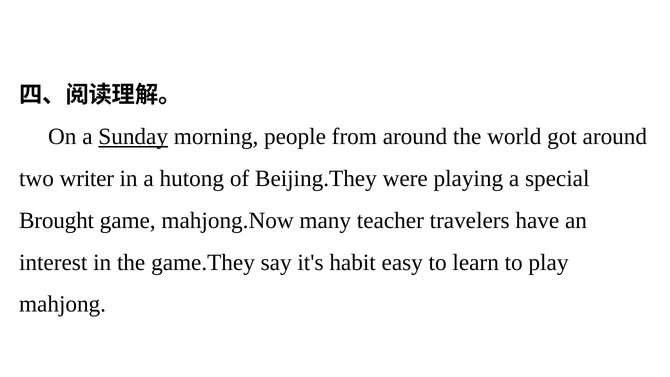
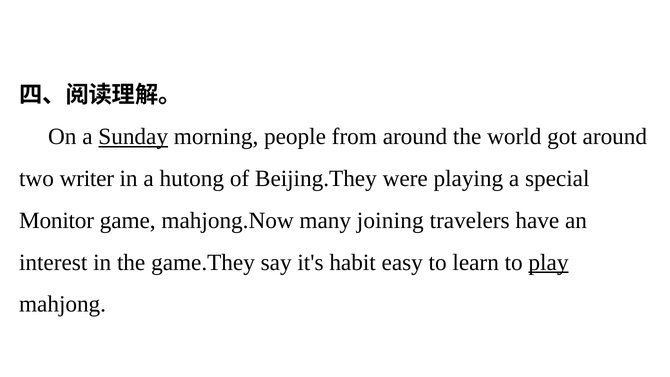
Brought: Brought -> Monitor (57, 220)
teacher: teacher -> joining (390, 220)
play underline: none -> present (548, 262)
